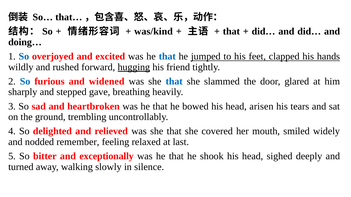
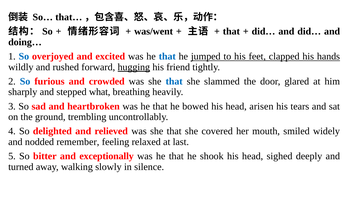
was/kind: was/kind -> was/went (154, 32)
widened: widened -> crowded (107, 82)
gave: gave -> what (100, 92)
